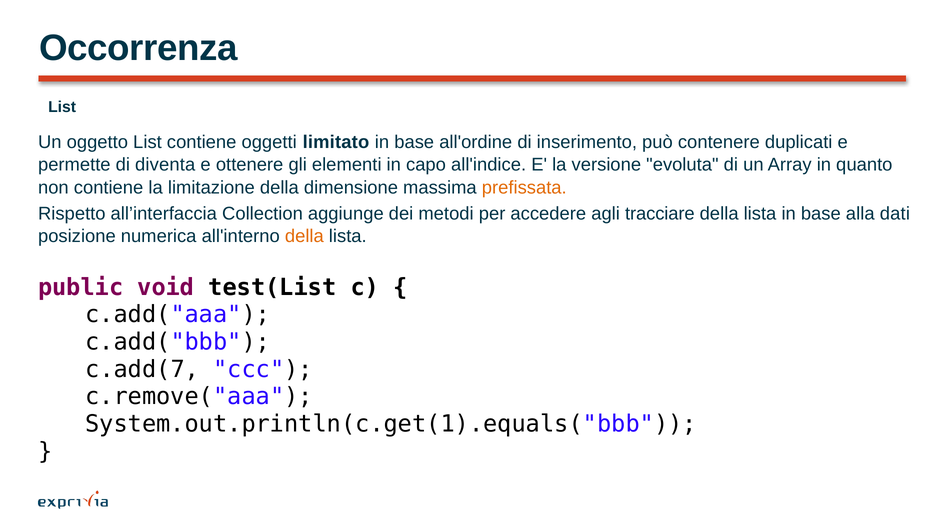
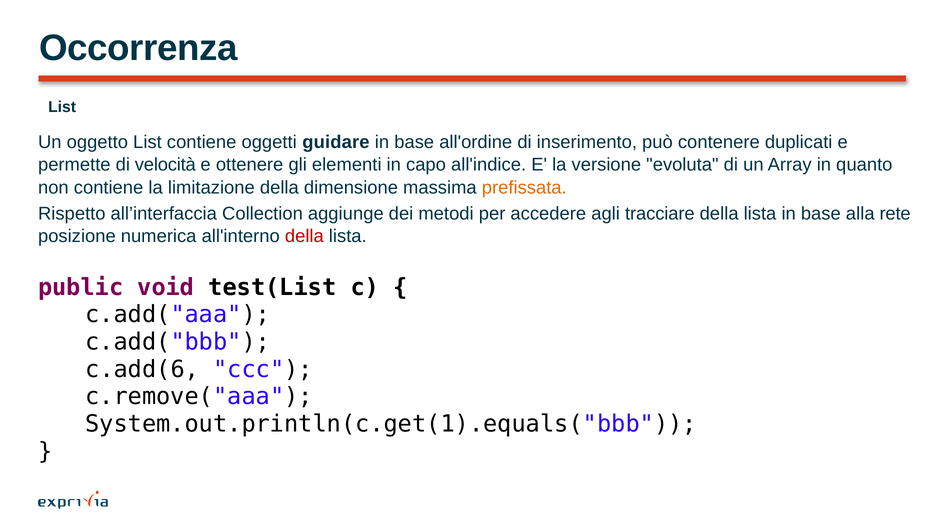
limitato: limitato -> guidare (336, 142)
diventa: diventa -> velocità (165, 165)
dati: dati -> rete (895, 214)
della colour: orange -> red (304, 236)
c.add(7: c.add(7 -> c.add(6 (142, 369)
